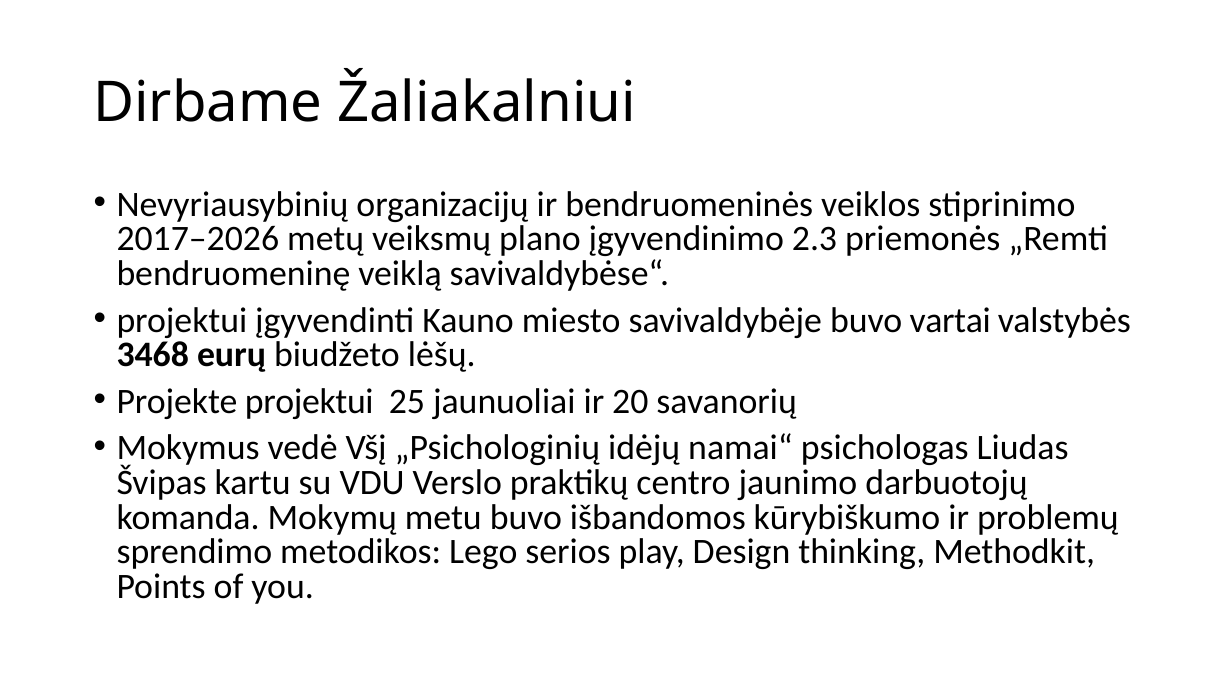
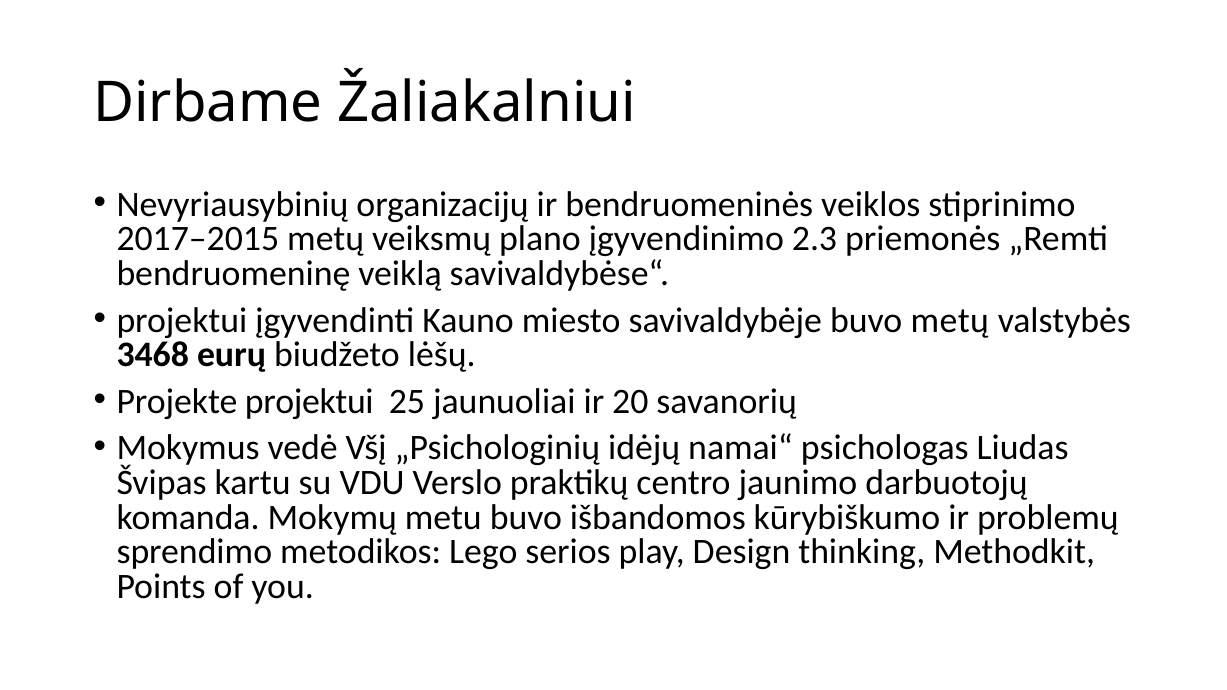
2017–2026: 2017–2026 -> 2017–2015 (198, 239)
buvo vartai: vartai -> metų (950, 320)
